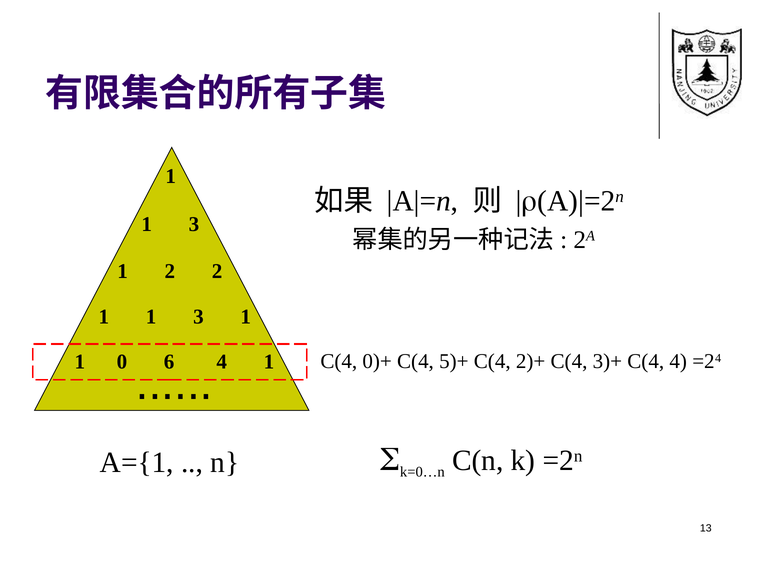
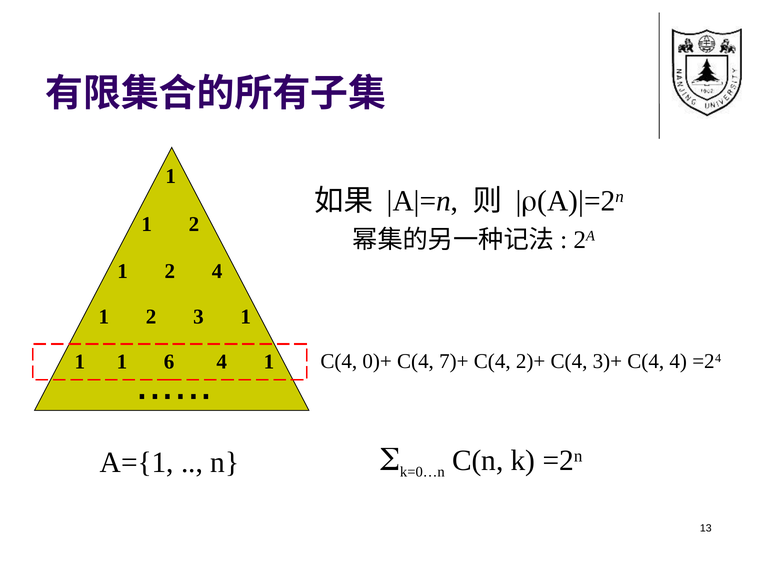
3: 3 -> 2 (194, 224)
2 2: 2 -> 4 (217, 271)
1: 1 -> 2 (151, 317)
5)+: 5)+ -> 7)+ (454, 361)
0: 0 -> 1 (122, 362)
